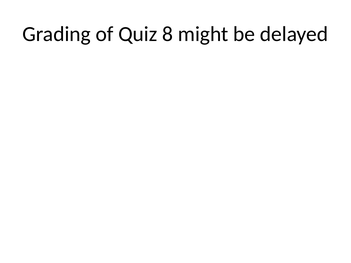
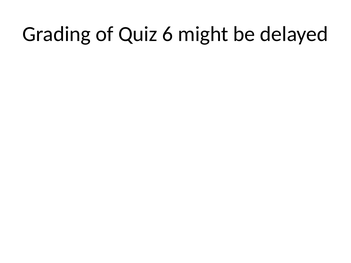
8: 8 -> 6 (168, 34)
